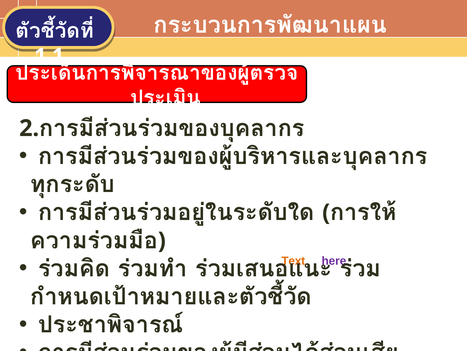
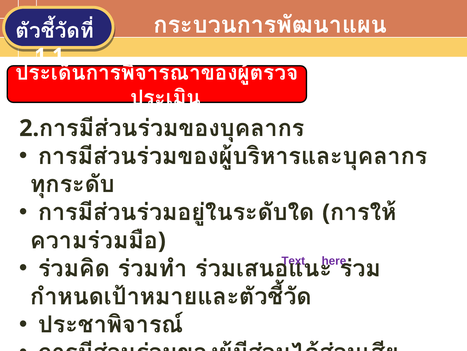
Text colour: orange -> purple (293, 260)
